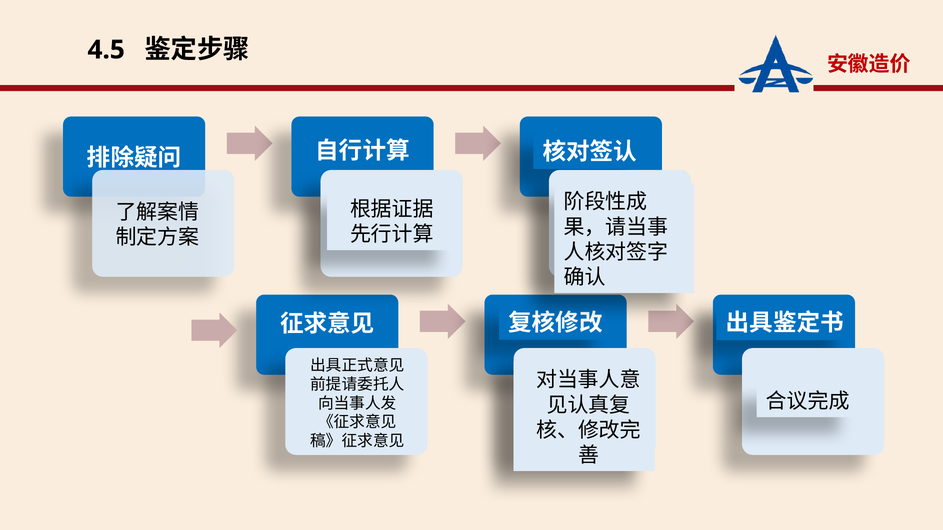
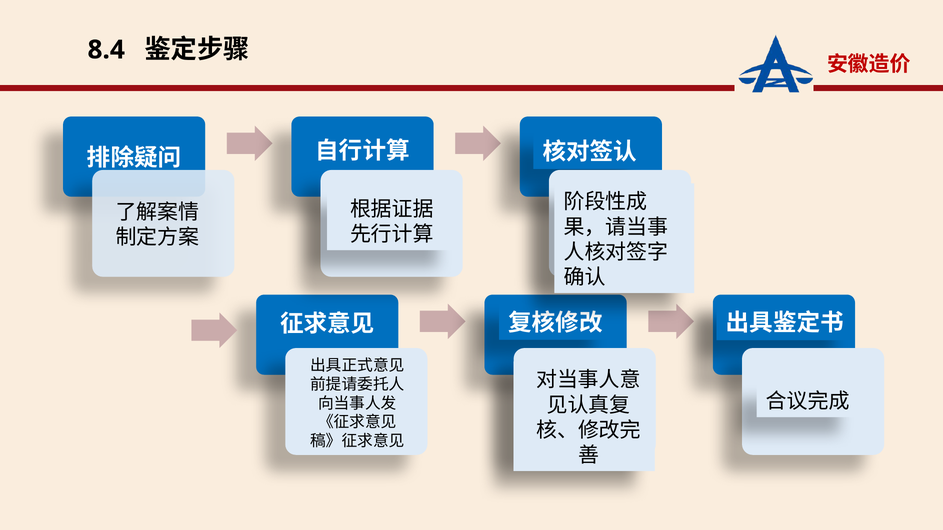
4.5: 4.5 -> 8.4 (106, 50)
